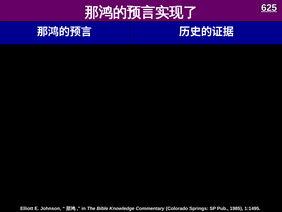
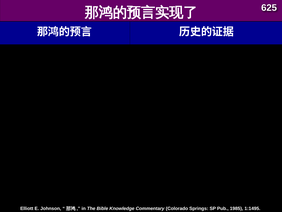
625 underline: present -> none (269, 8)
